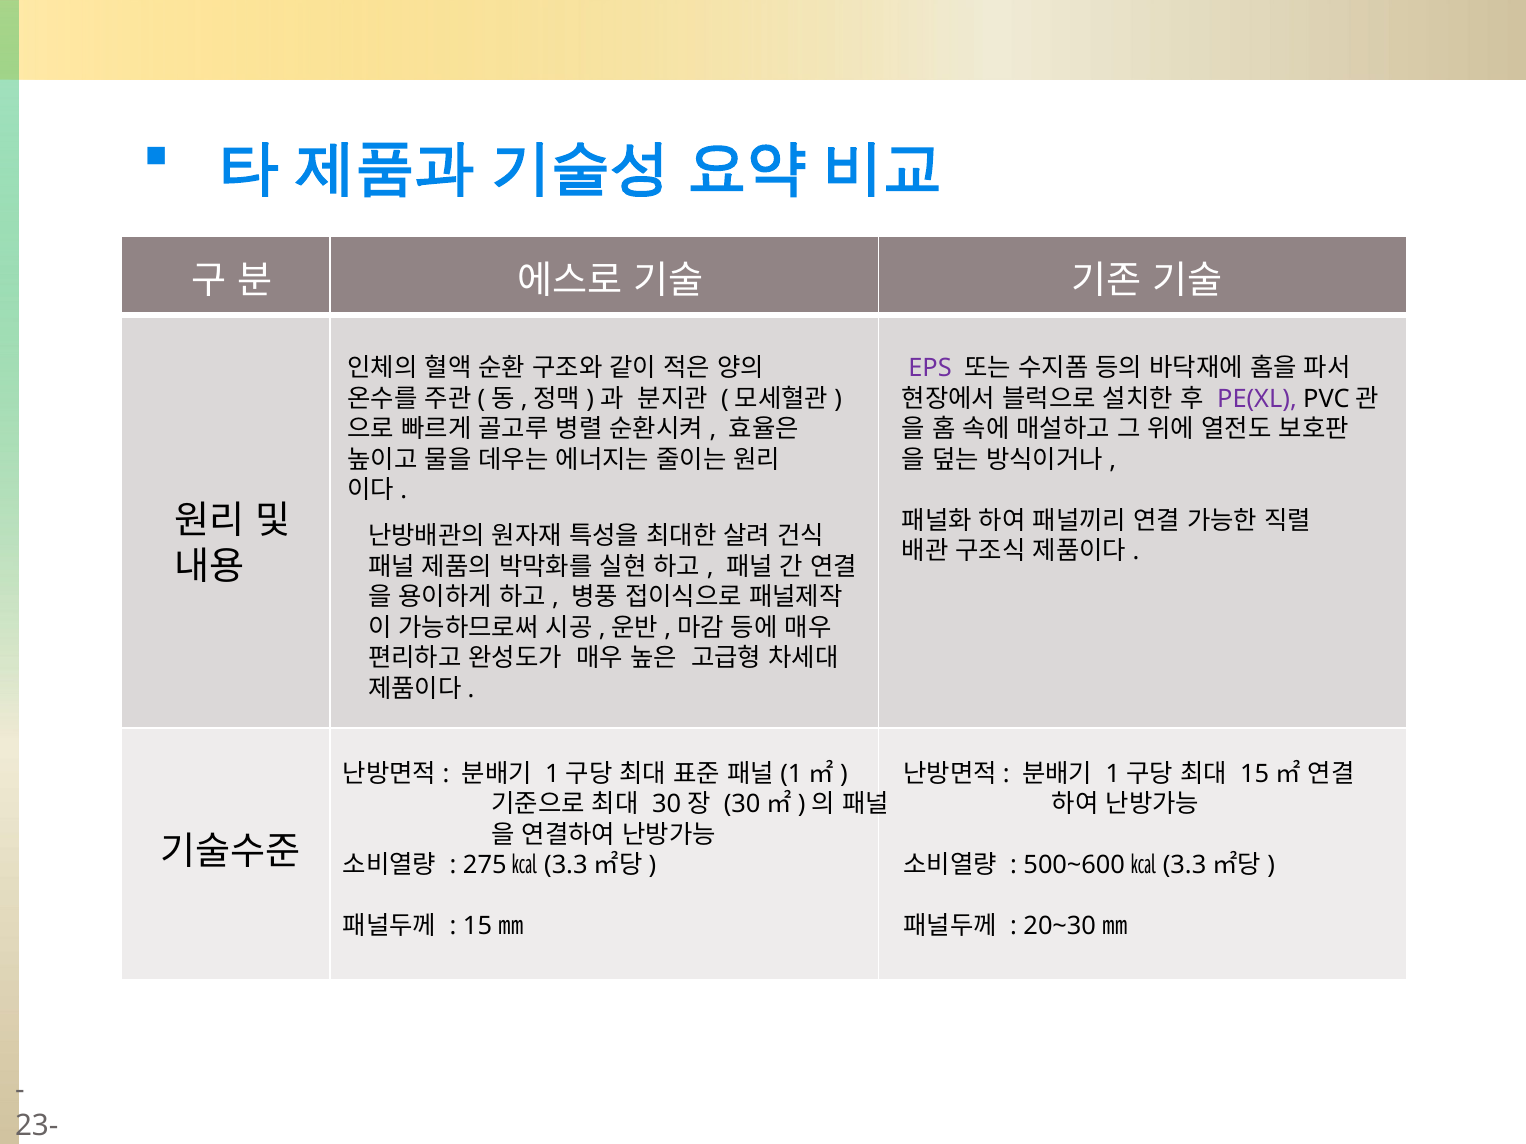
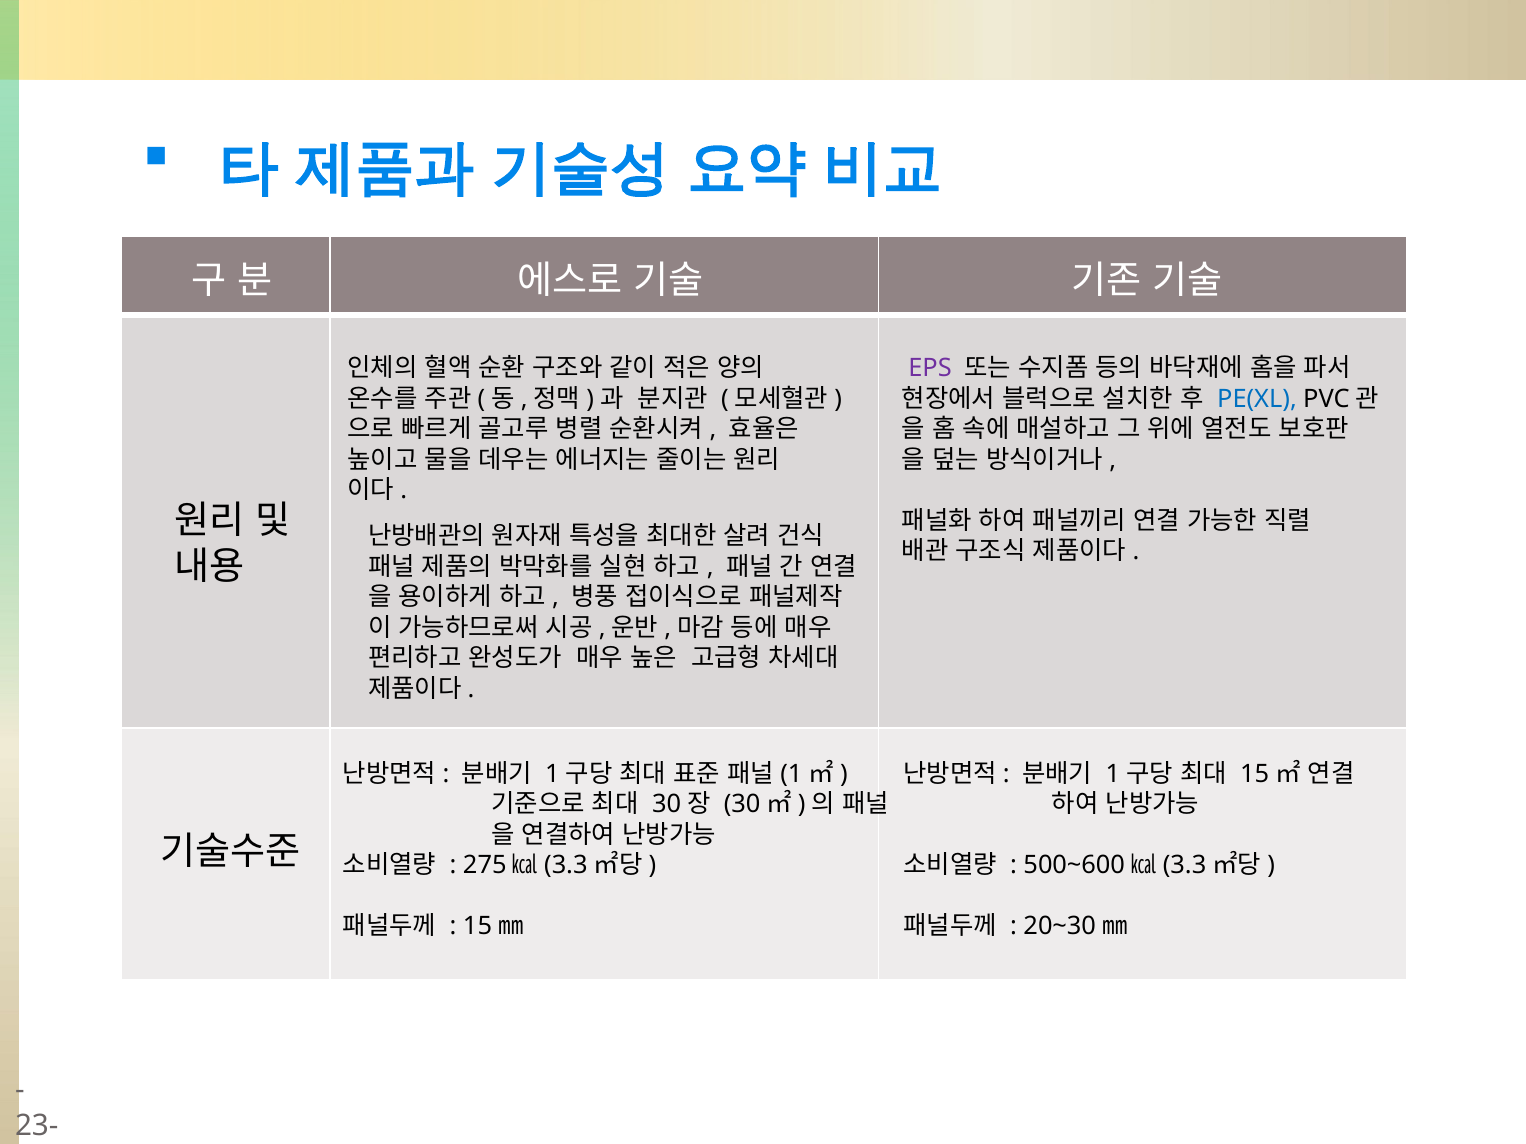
PE(XL colour: purple -> blue (1257, 399)
